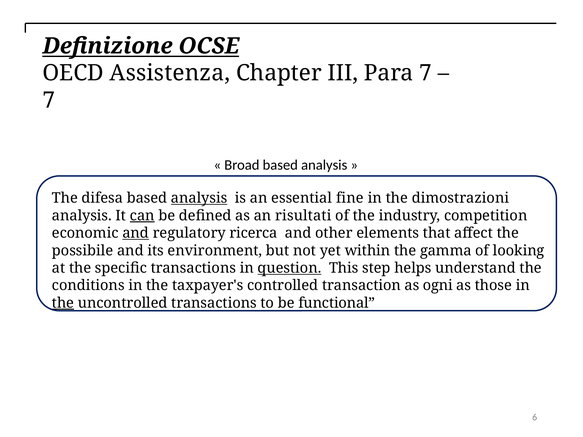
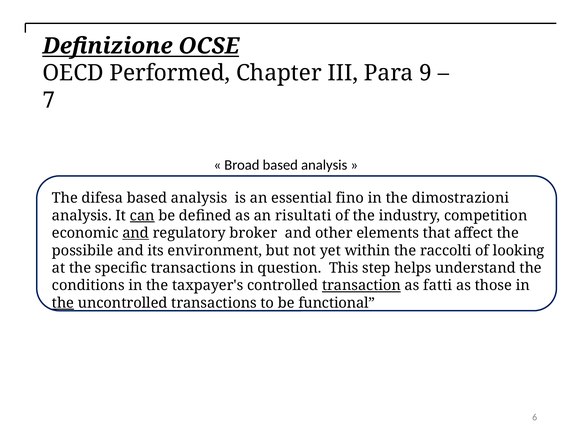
Assistenza: Assistenza -> Performed (170, 73)
Para 7: 7 -> 9 (426, 73)
analysis underline: present -> none (199, 198)
fine: fine -> fino (350, 198)
ricerca: ricerca -> broker (253, 233)
gamma: gamma -> raccolti (446, 251)
question underline: present -> none (290, 268)
transaction underline: none -> present (361, 286)
ogni: ogni -> fatti (438, 286)
